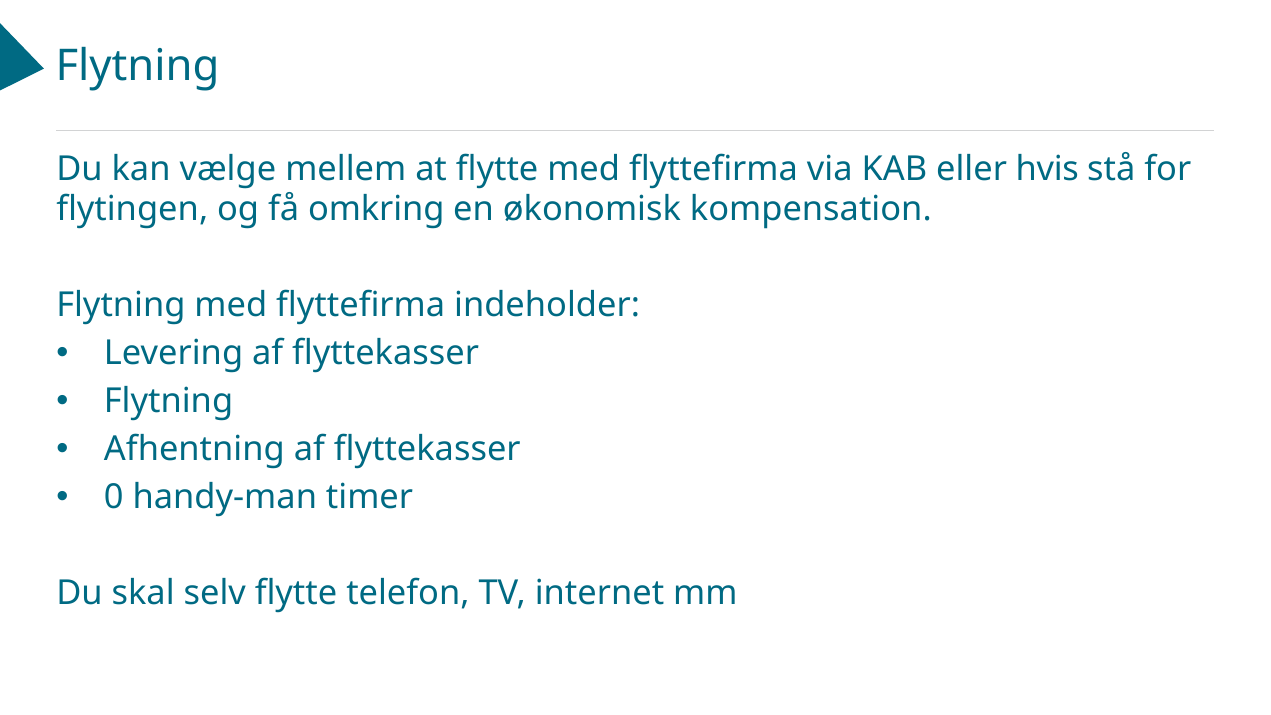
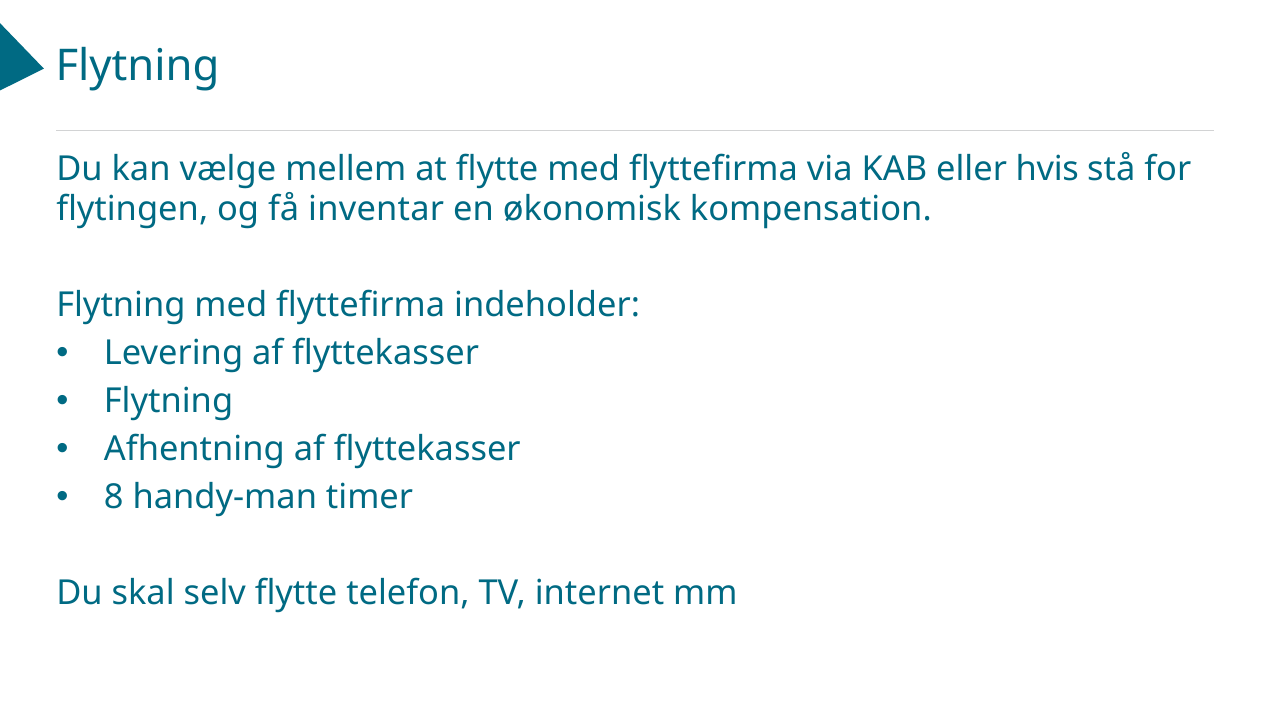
omkring: omkring -> inventar (376, 209)
0: 0 -> 8 (114, 497)
